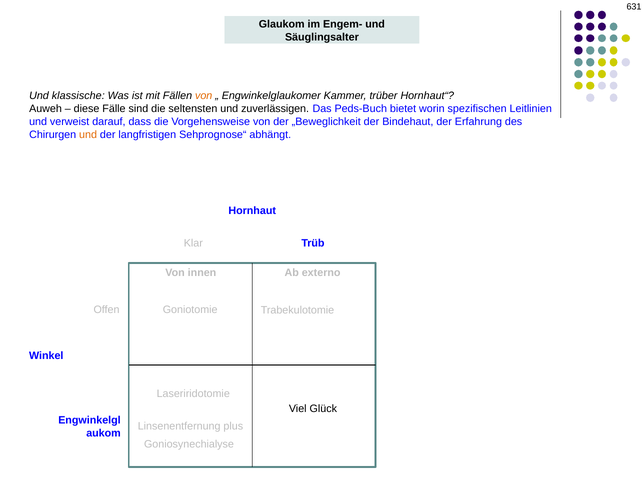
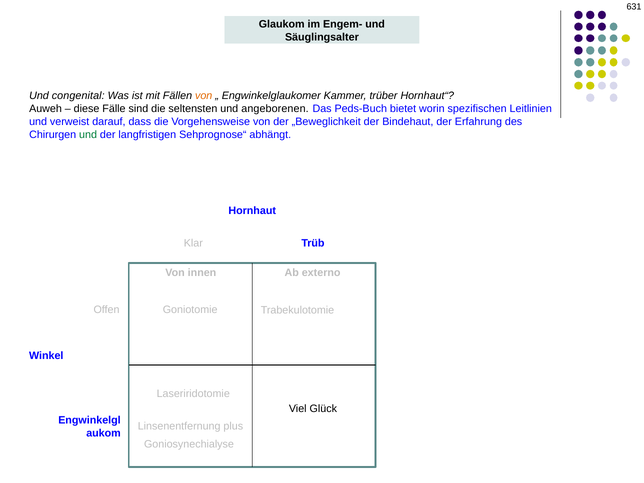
klassische: klassische -> congenital (78, 96)
zuverlässigen: zuverlässigen -> angeborenen (275, 109)
und colour: orange -> green (88, 135)
